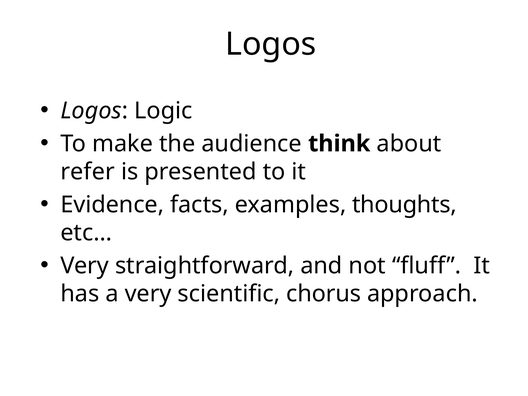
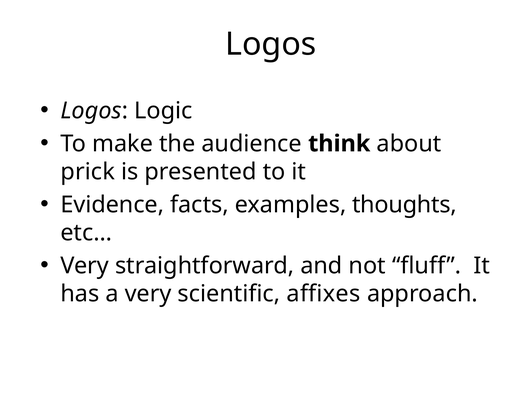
refer: refer -> prick (88, 172)
chorus: chorus -> affixes (323, 294)
